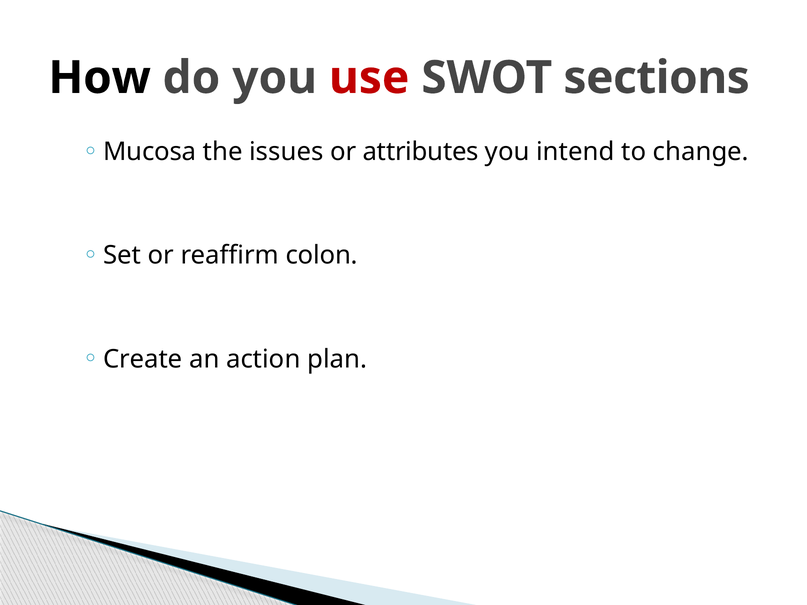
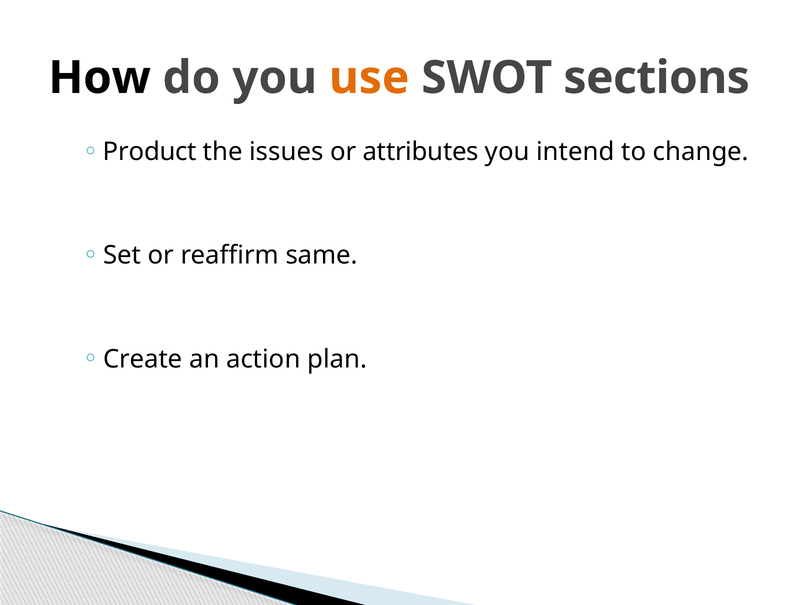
use colour: red -> orange (369, 78)
Mucosa: Mucosa -> Product (150, 152)
colon: colon -> same (322, 256)
